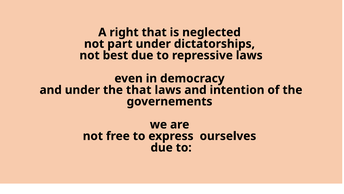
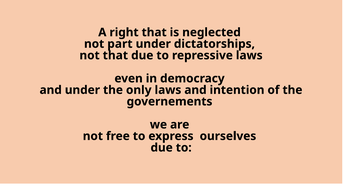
not best: best -> that (115, 55)
the that: that -> only (139, 90)
